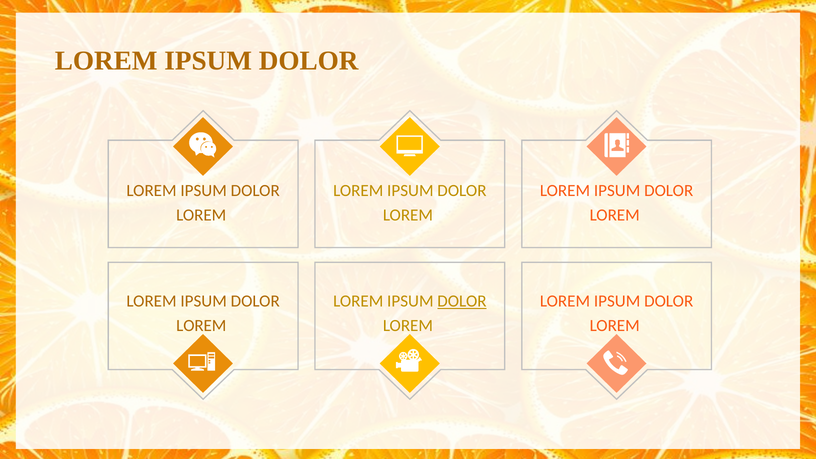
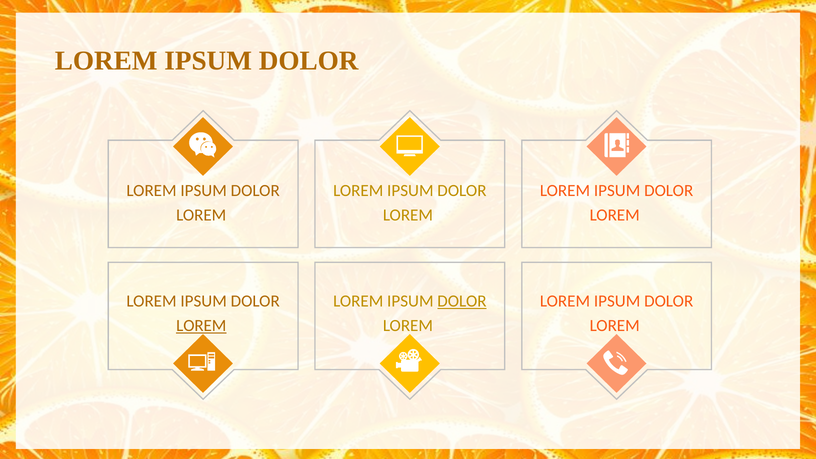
LOREM underline: none -> present (201, 326)
